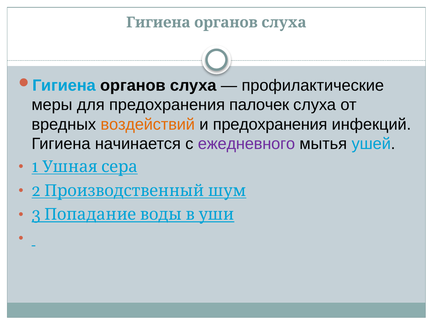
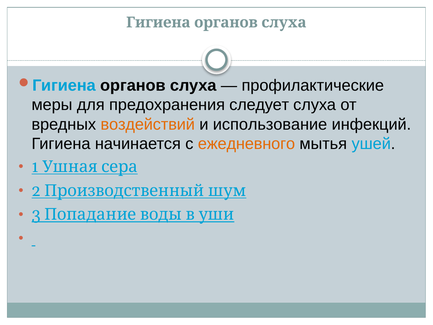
палочек: палочек -> следует (259, 105)
и предохранения: предохранения -> использование (270, 124)
ежедневного colour: purple -> orange (246, 144)
